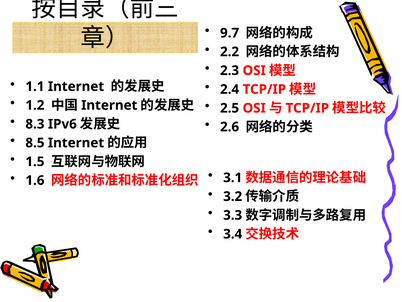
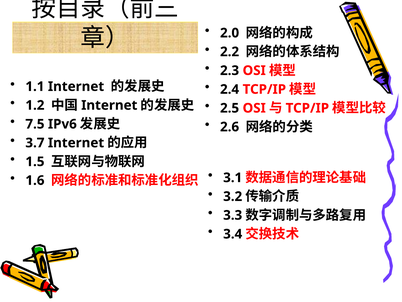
9.7: 9.7 -> 2.0 (230, 33)
8.3: 8.3 -> 7.5 (35, 124)
8.5: 8.5 -> 3.7 (35, 143)
